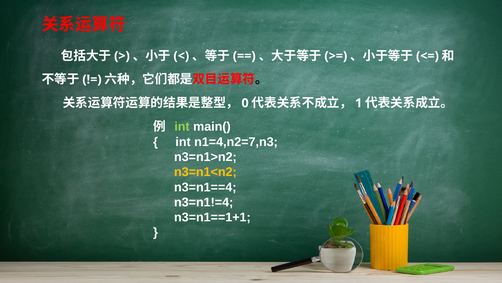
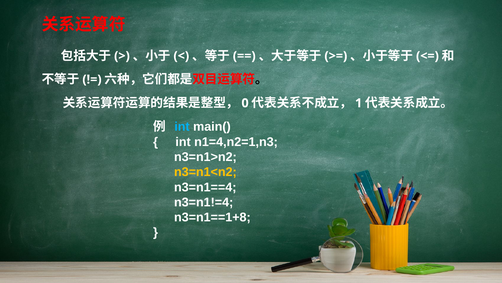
int colour: light green -> light blue (182, 127)
n1=4,n2=7,n3: n1=4,n2=7,n3 -> n1=4,n2=1,n3 (236, 142)
n3=n1==1+1: n3=n1==1+1 -> n3=n1==1+8 (212, 217)
